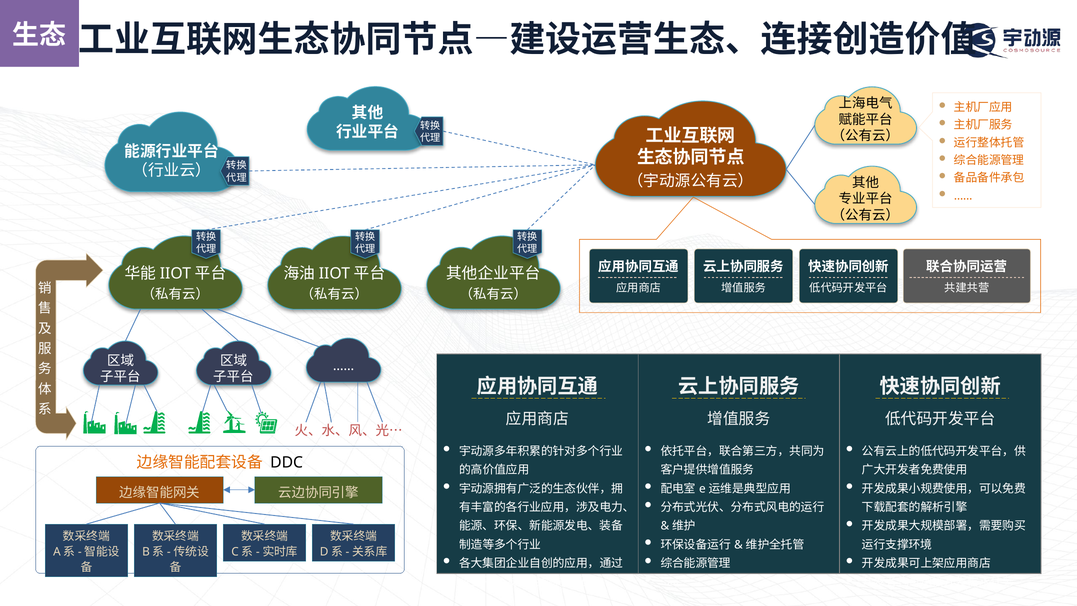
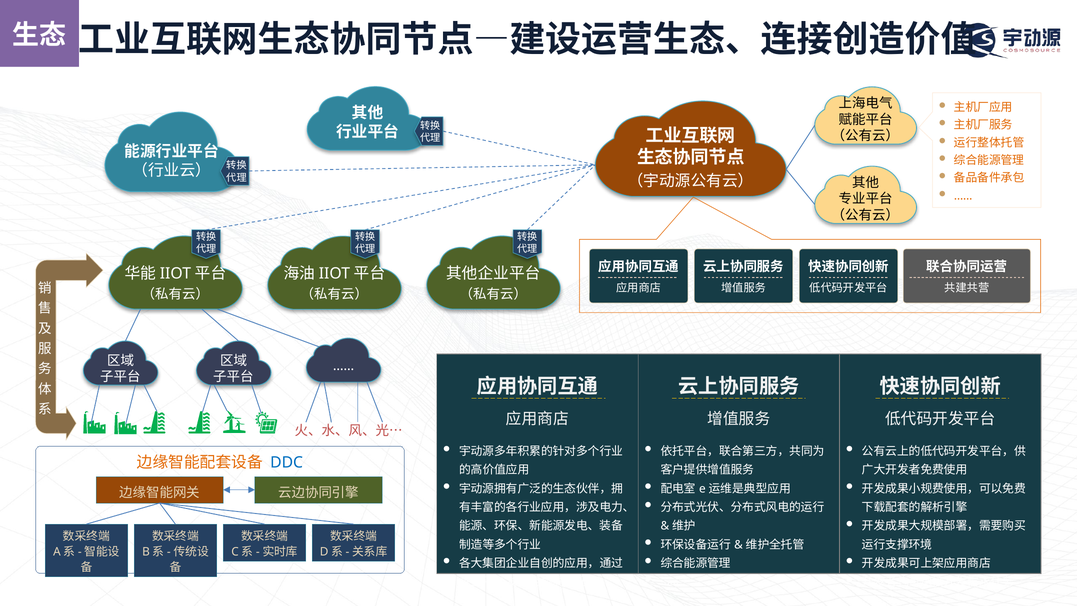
DDC colour: black -> blue (287, 463)
